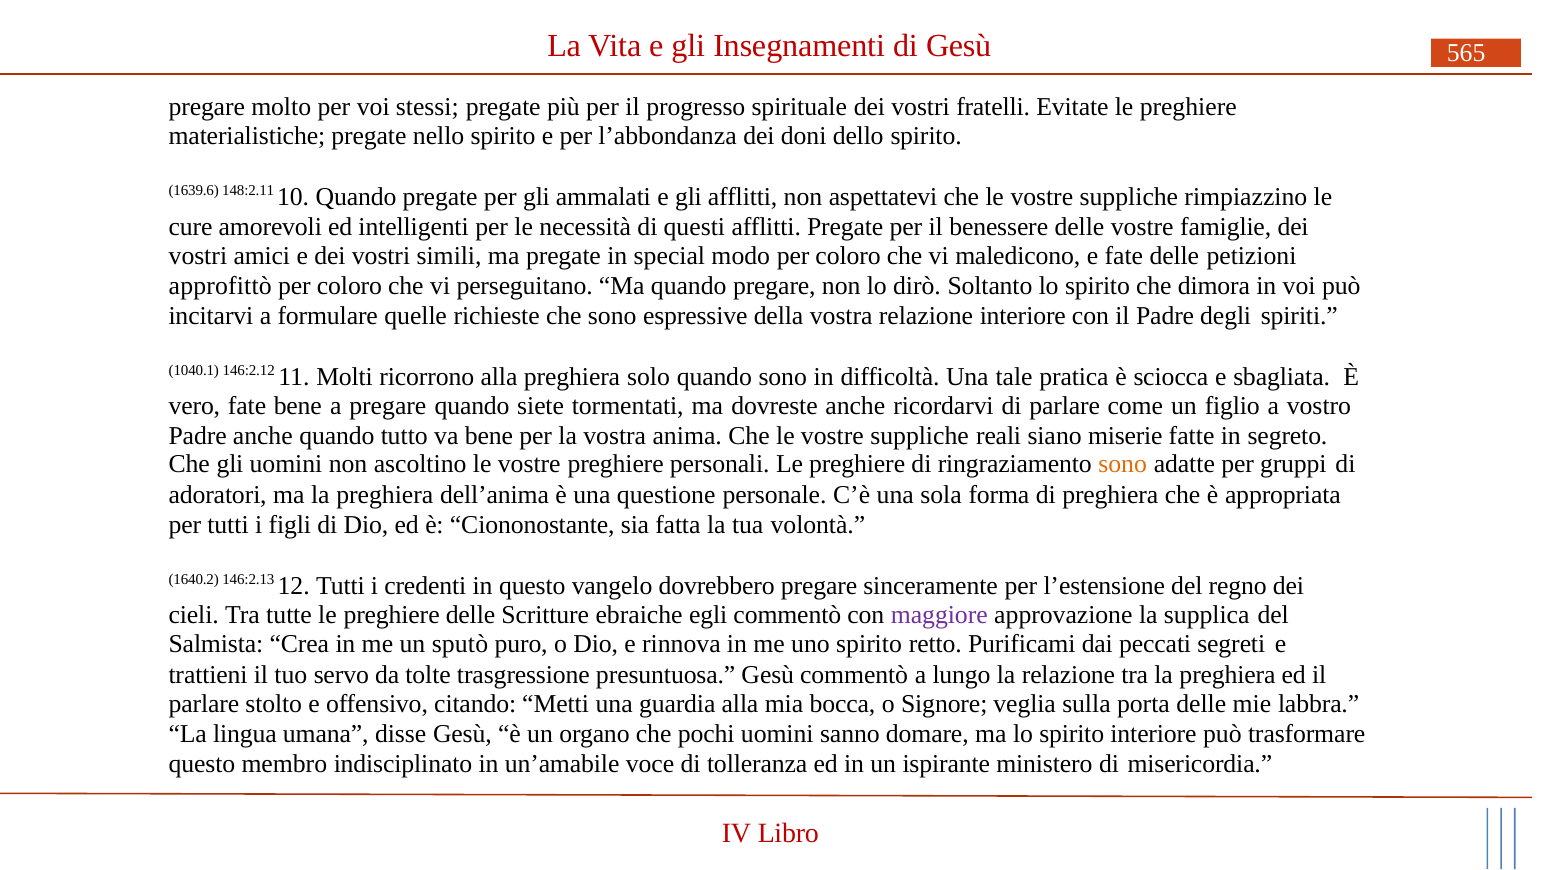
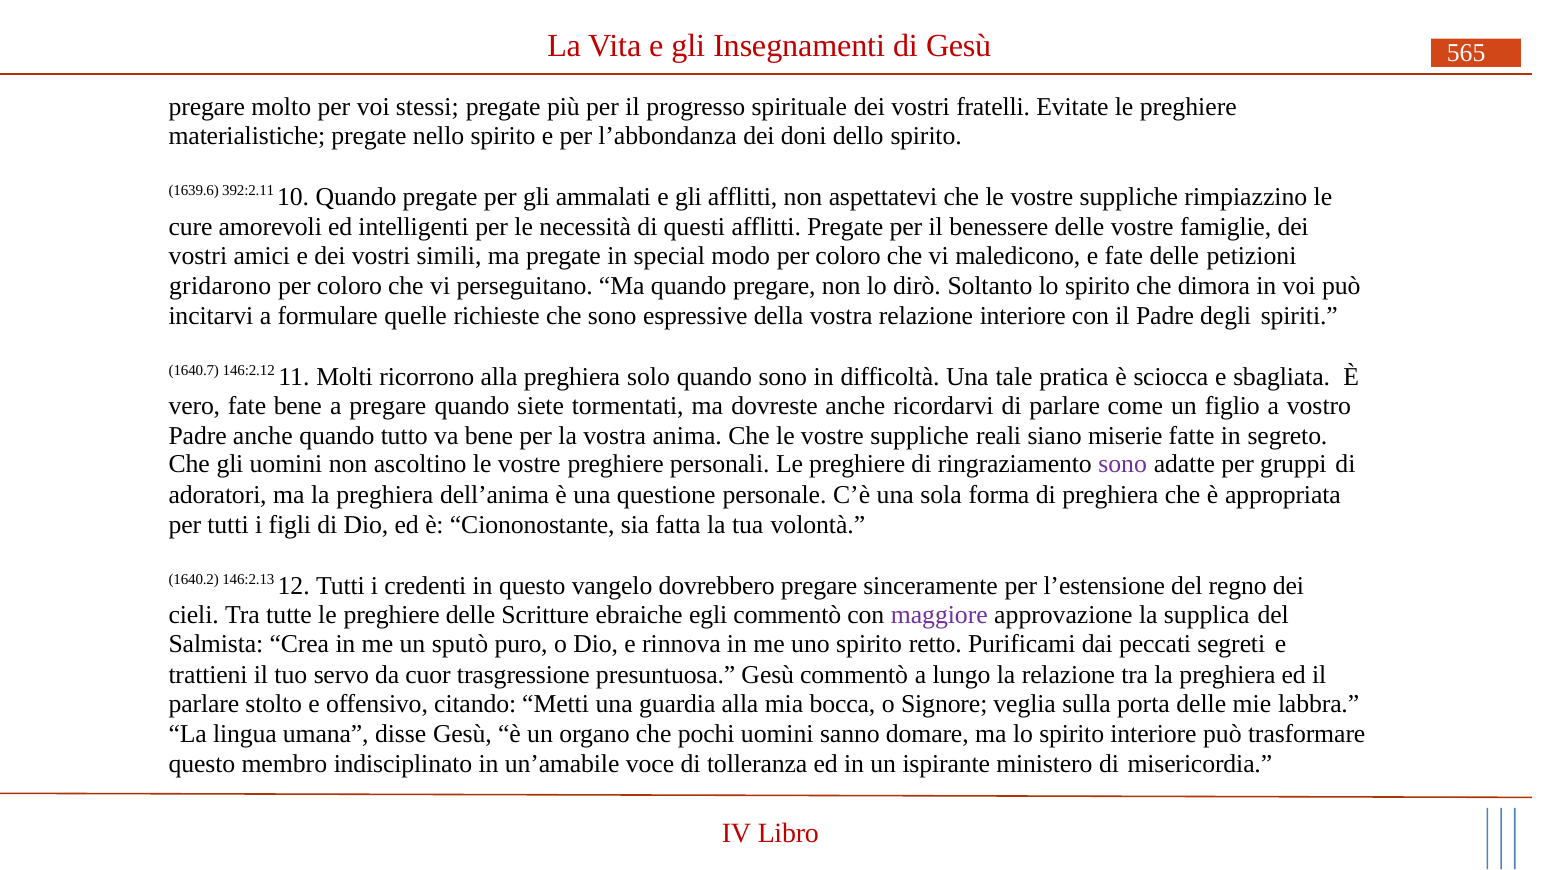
148:2.11: 148:2.11 -> 392:2.11 (248, 191)
approfittò: approfittò -> gridarono (220, 286)
1040.1: 1040.1 -> 1640.7 (194, 371)
sono colour: orange -> purple (1123, 464)
tolte: tolte -> cuor (428, 675)
